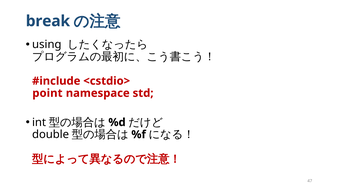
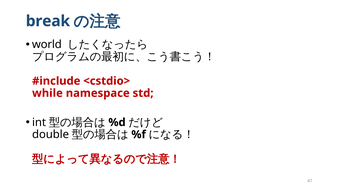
using: using -> world (47, 44)
point: point -> while (47, 93)
